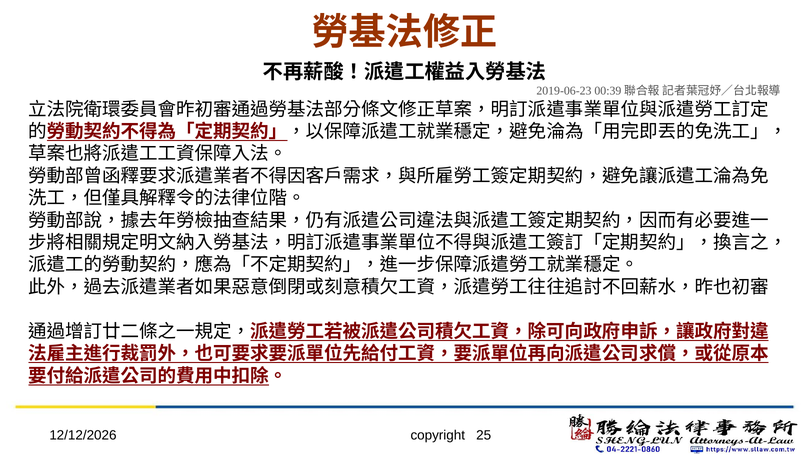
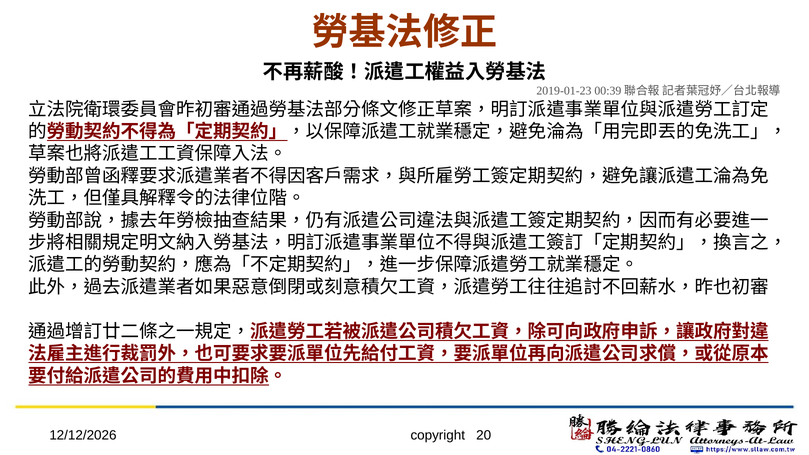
2019-06-23: 2019-06-23 -> 2019-01-23 (564, 91)
25: 25 -> 20 (484, 435)
